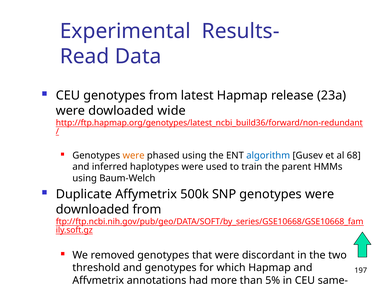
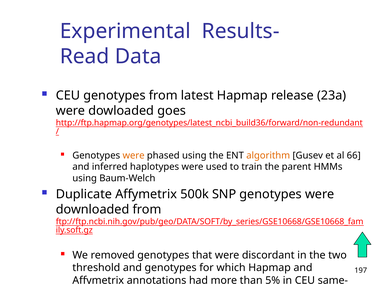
wide: wide -> goes (172, 111)
algorithm colour: blue -> orange (268, 156)
68: 68 -> 66 (354, 156)
